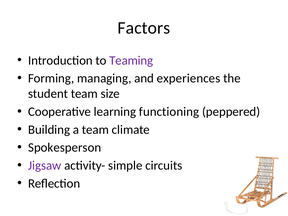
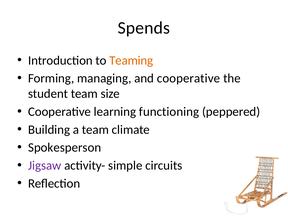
Factors: Factors -> Spends (144, 28)
Teaming colour: purple -> orange (131, 60)
and experiences: experiences -> cooperative (189, 78)
